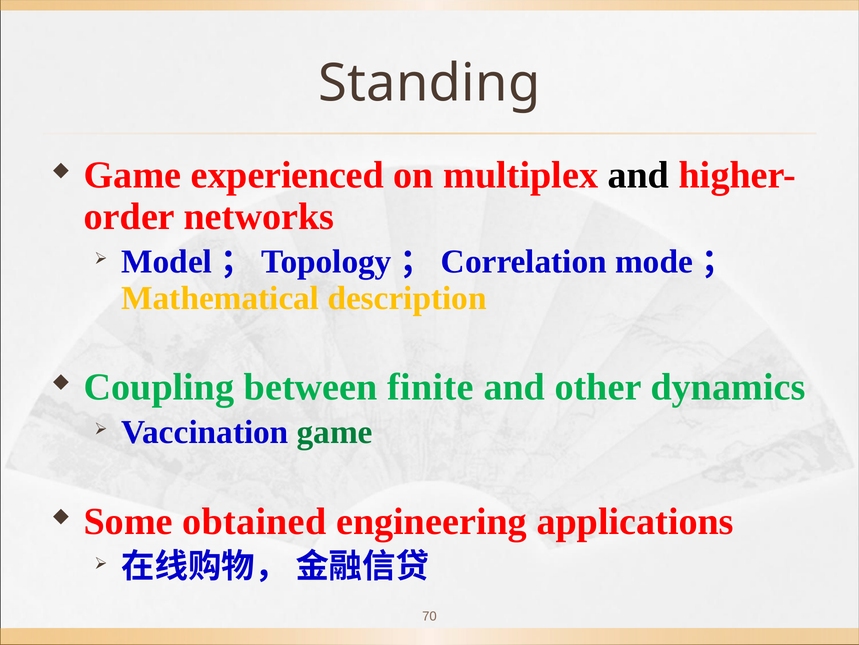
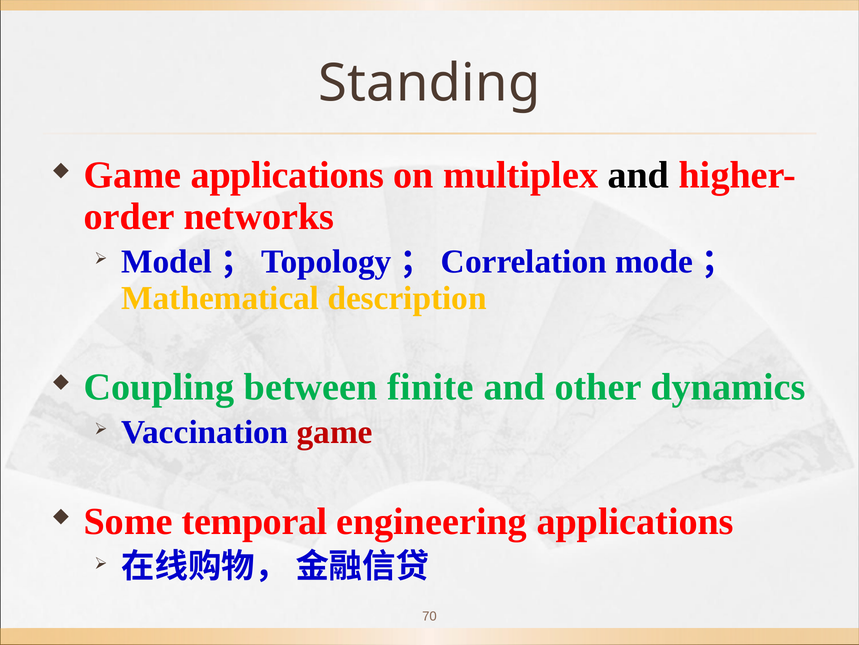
Game experienced: experienced -> applications (287, 175)
game colour: green -> red (335, 432)
obtained: obtained -> temporal (255, 521)
